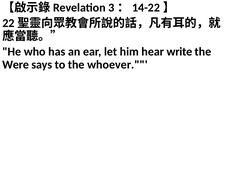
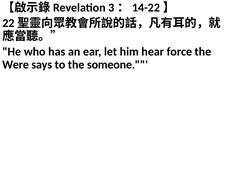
write: write -> force (179, 51)
whoever: whoever -> someone (118, 64)
